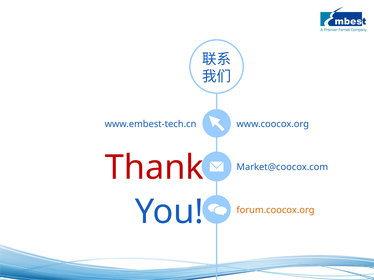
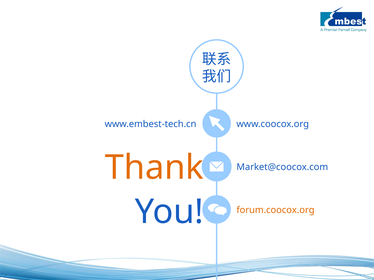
Thank colour: red -> orange (154, 168)
